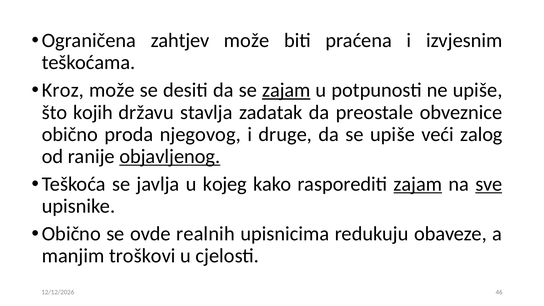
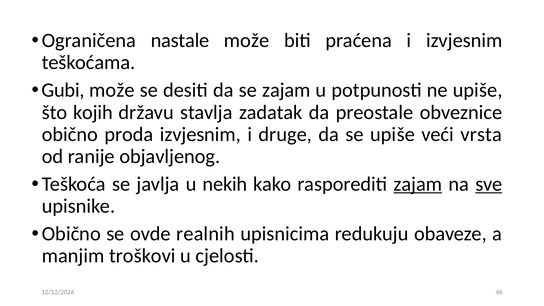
zahtjev: zahtjev -> nastale (180, 41)
Kroz: Kroz -> Gubi (63, 90)
zajam underline: present -> none (286, 90)
proda njegovog: njegovog -> izvjesnim (200, 134)
zalog: zalog -> vrsta (481, 134)
objavljenog underline: present -> none (170, 156)
kojeg: kojeg -> nekih (225, 184)
